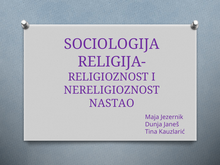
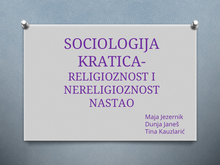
RELIGIJA-: RELIGIJA- -> KRATICA- (112, 62)
